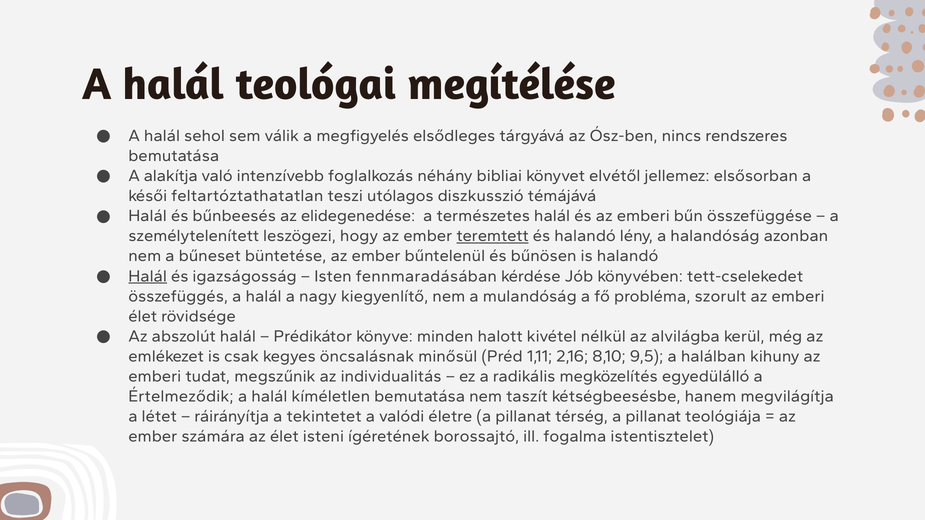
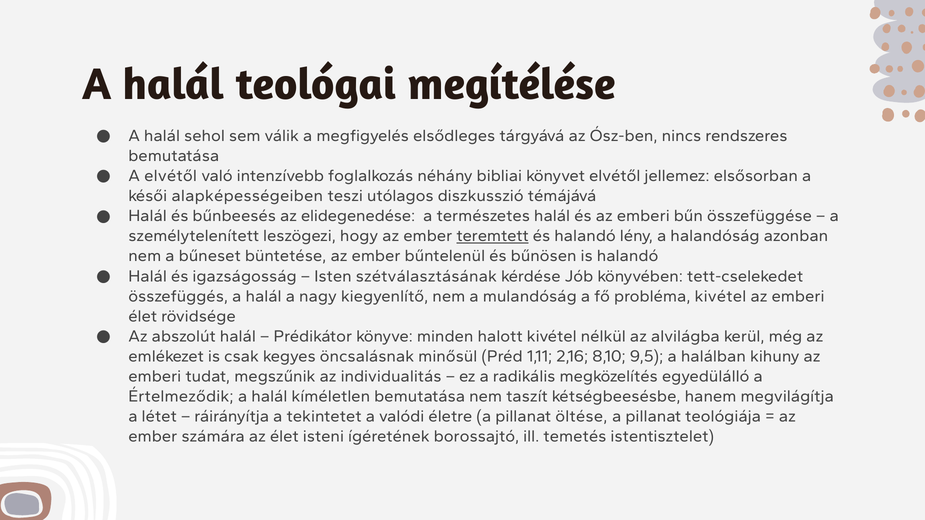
A alakítja: alakítja -> elvétől (171, 176)
feltartóztathatatlan: feltartóztathatatlan -> alapképességeiben (247, 196)
Halál underline: present -> none (148, 276)
fennmaradásában: fennmaradásában -> szétválasztásának (426, 276)
probléma szorult: szorult -> kivétel (720, 296)
térség: térség -> öltése (581, 417)
fogalma: fogalma -> temetés (575, 437)
